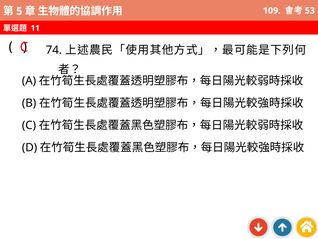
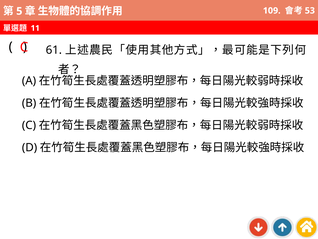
74: 74 -> 61 (54, 50)
